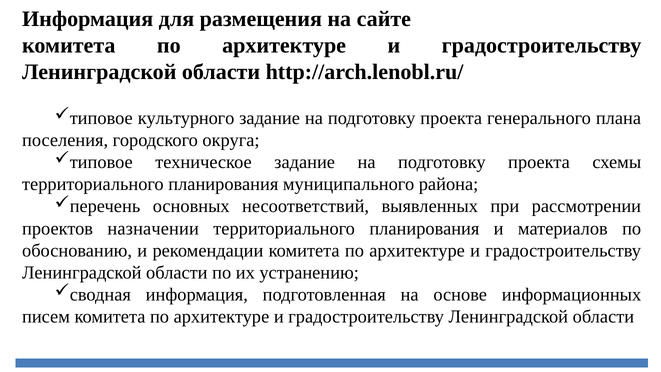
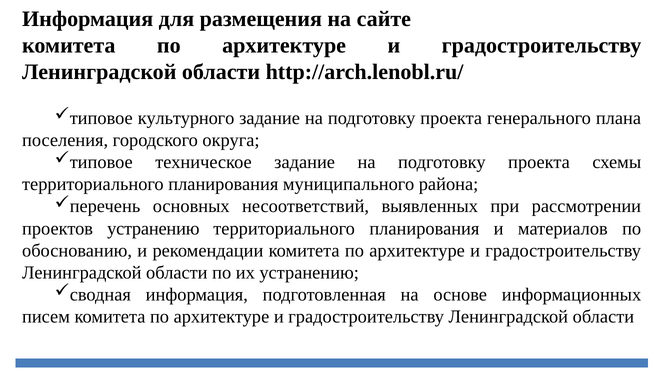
проектов назначении: назначении -> устранению (153, 228)
